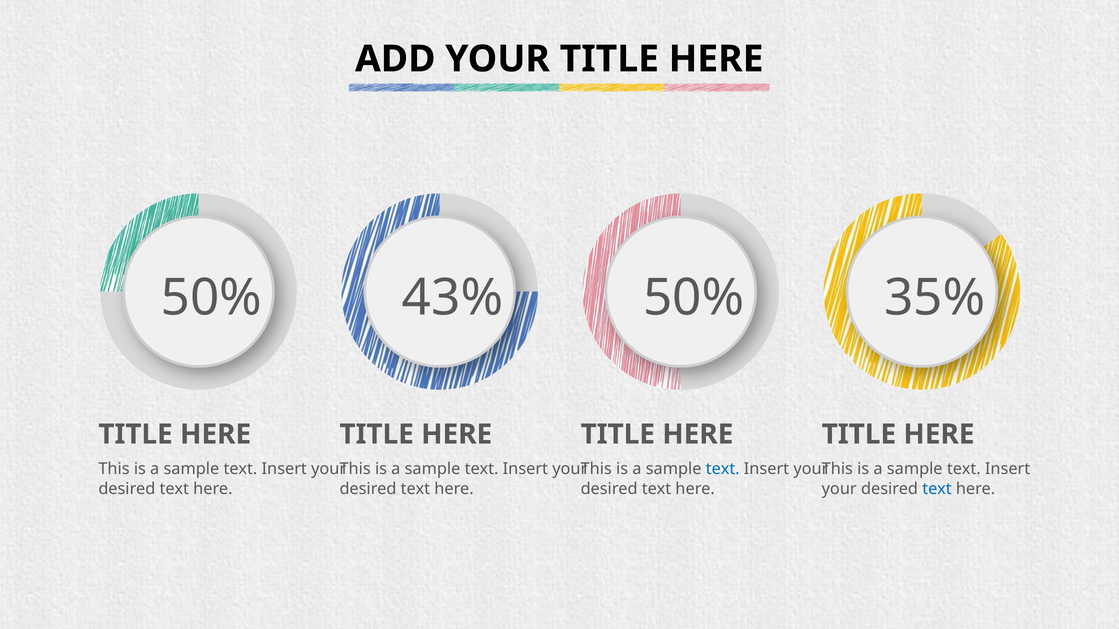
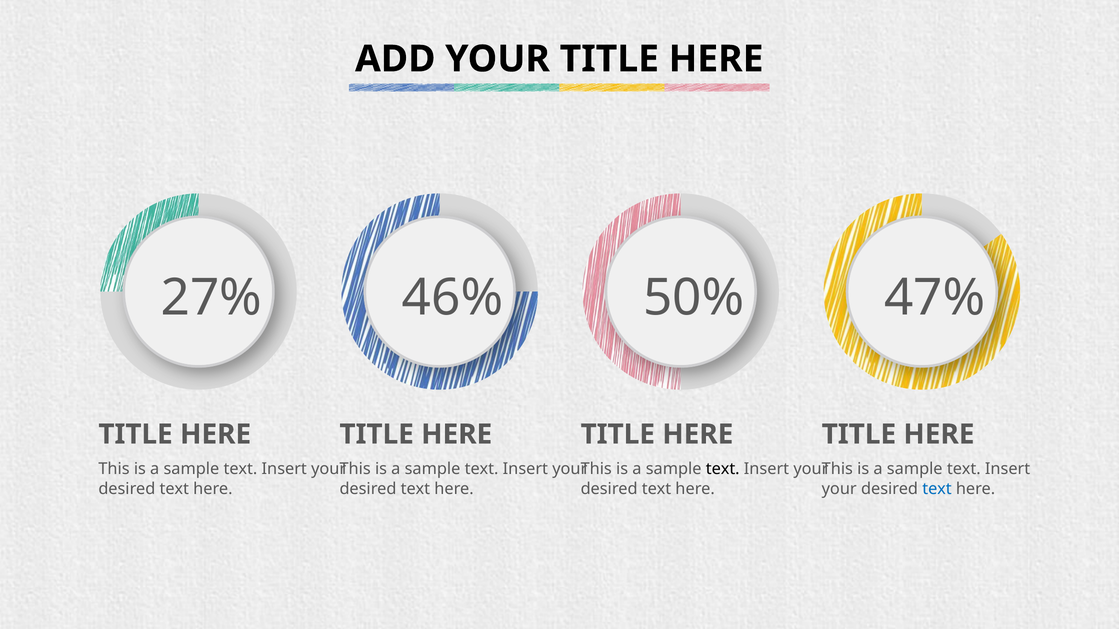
50%: 50% -> 27% (211, 298)
43%: 43% -> 46% (453, 298)
35%: 35% -> 47% (935, 298)
text colour: blue -> black (723, 469)
